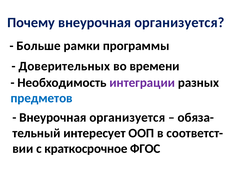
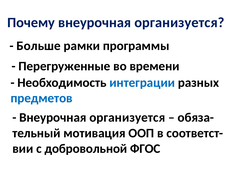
Доверительных: Доверительных -> Перегруженные (64, 66)
интеграции colour: purple -> blue (142, 83)
интересует: интересует -> мотивация (94, 133)
краткосрочное: краткосрочное -> добровольной (86, 149)
